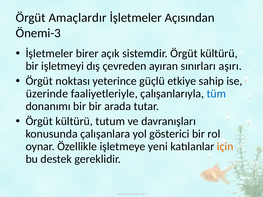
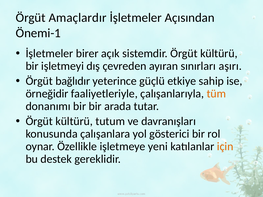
Önemi-3: Önemi-3 -> Önemi-1 (38, 33)
noktası: noktası -> bağlıdır (73, 81)
üzerinde: üzerinde -> örneğidir (47, 94)
tüm colour: blue -> orange (216, 94)
